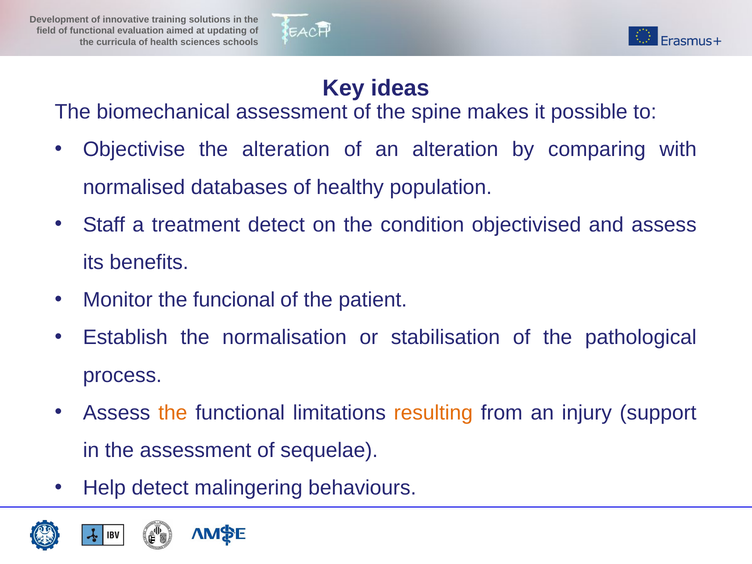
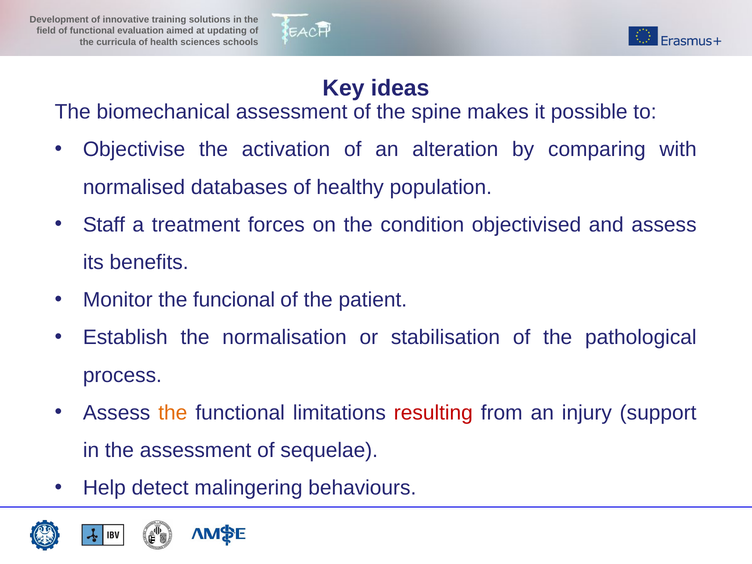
the alteration: alteration -> activation (286, 150)
treatment detect: detect -> forces (276, 225)
resulting colour: orange -> red (433, 413)
